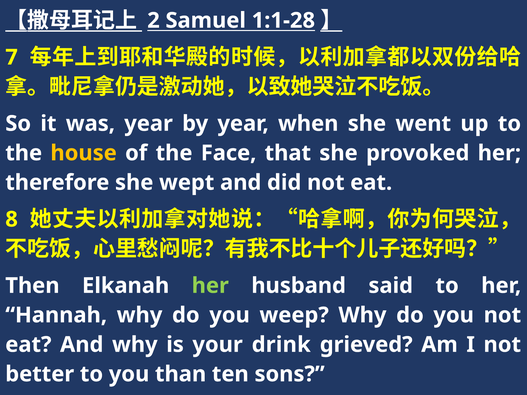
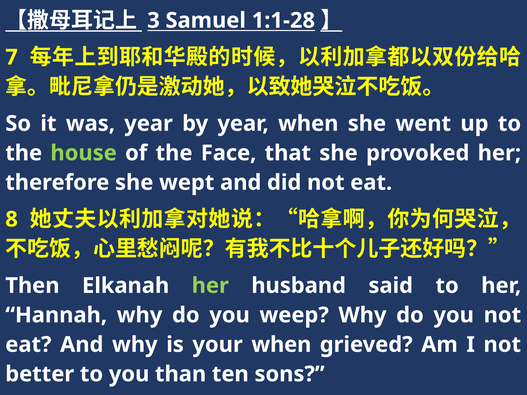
2: 2 -> 3 (153, 20)
house colour: yellow -> light green (84, 153)
your drink: drink -> when (281, 345)
